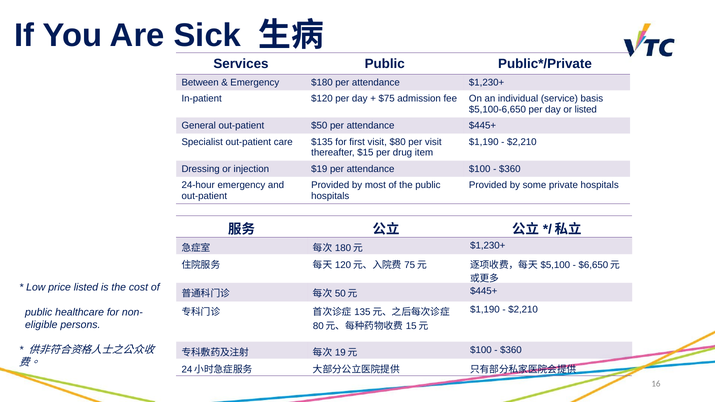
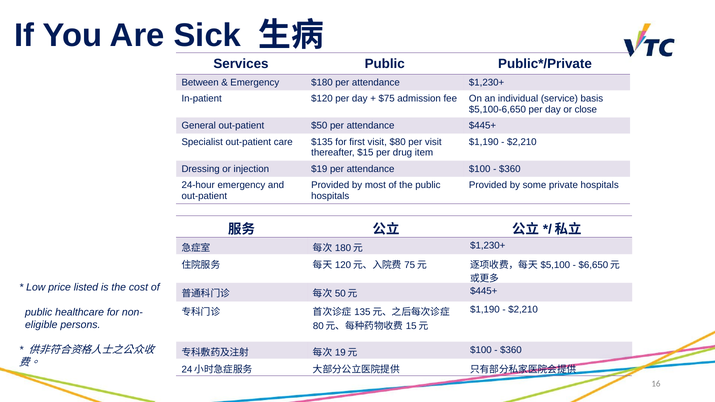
or listed: listed -> close (586, 109)
